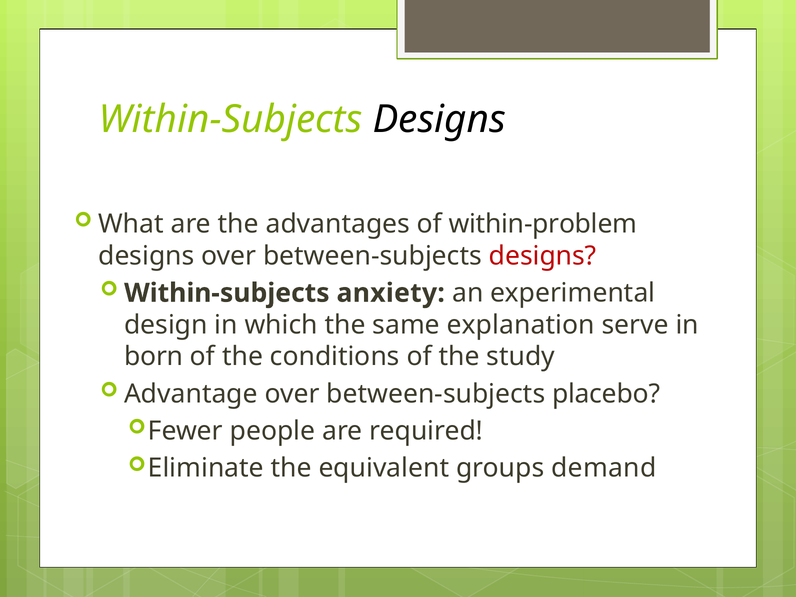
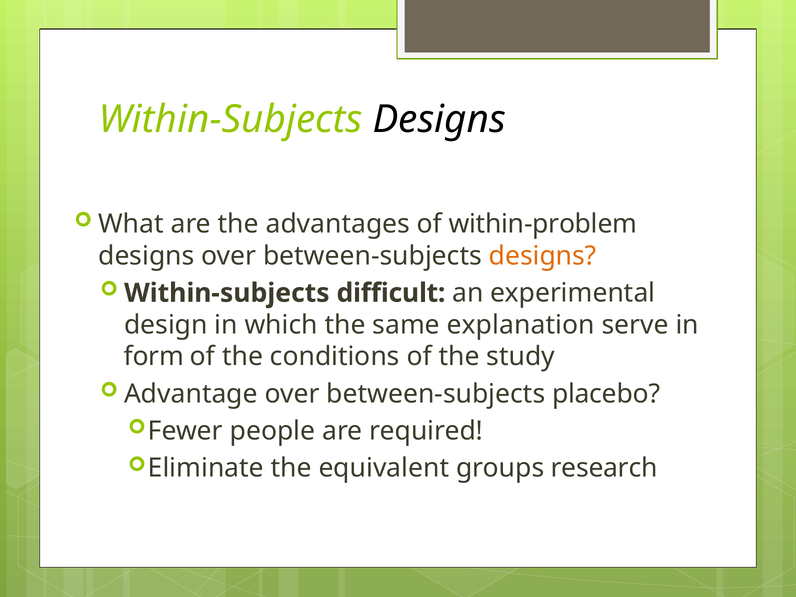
designs colour: red -> orange (543, 256)
anxiety: anxiety -> difficult (391, 293)
born: born -> form (154, 357)
demand: demand -> research (604, 468)
